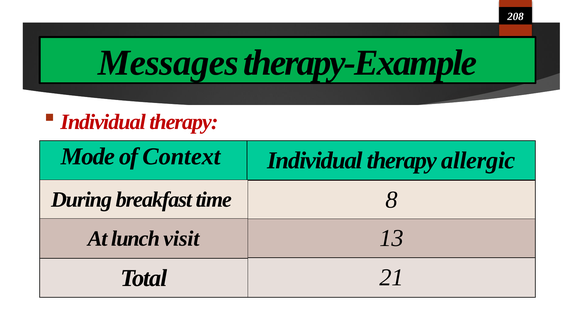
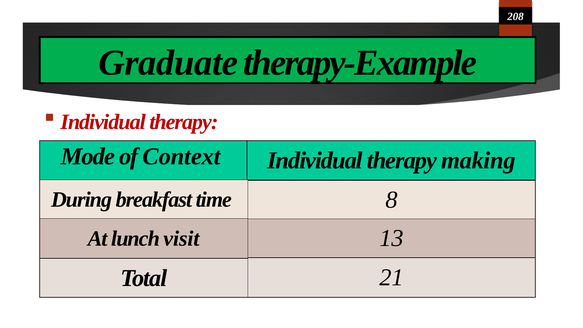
Messages: Messages -> Graduate (168, 63)
allergic: allergic -> making (478, 160)
